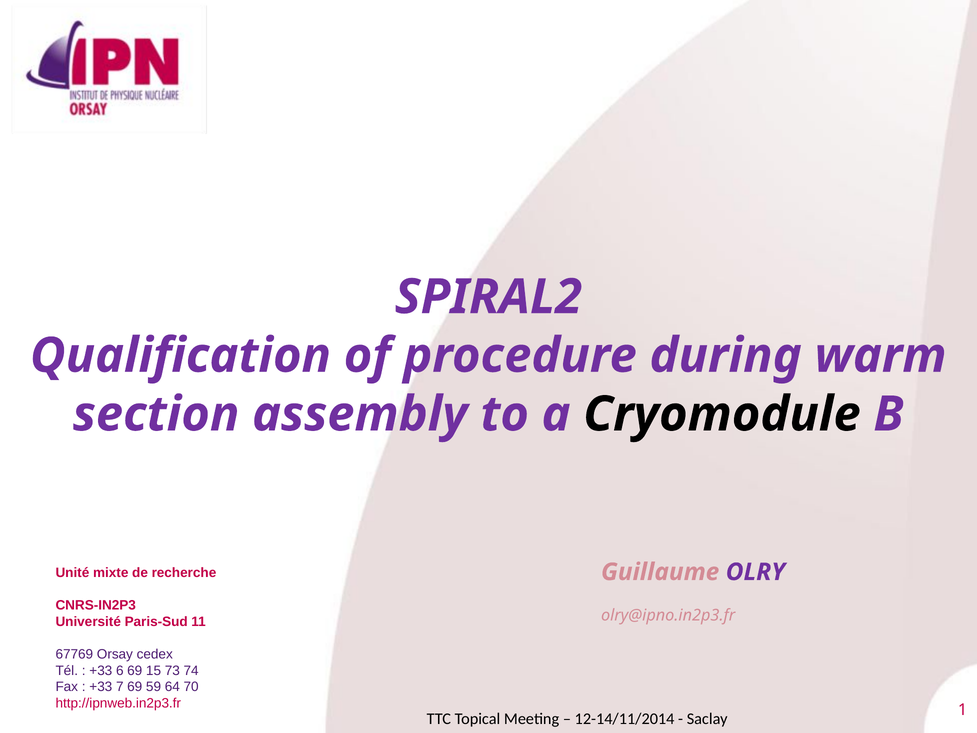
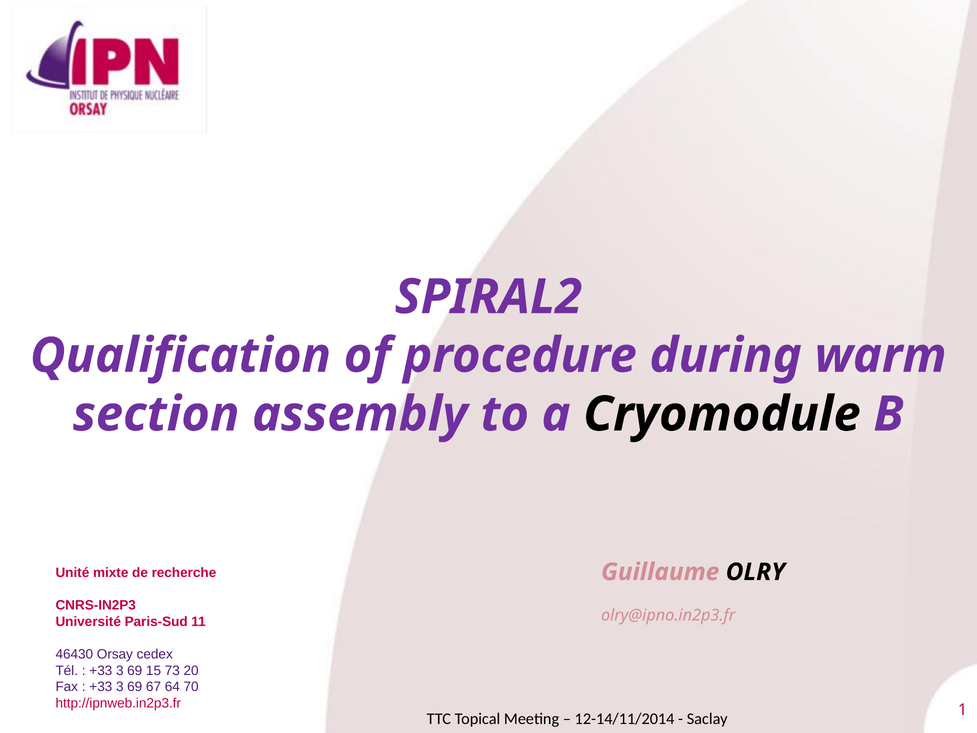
OLRY colour: purple -> black (755, 572)
67769: 67769 -> 46430 (74, 654)
6: 6 -> 3 (120, 670)
74: 74 -> 20 (191, 670)
7: 7 -> 3 (120, 687)
59: 59 -> 67 (154, 687)
